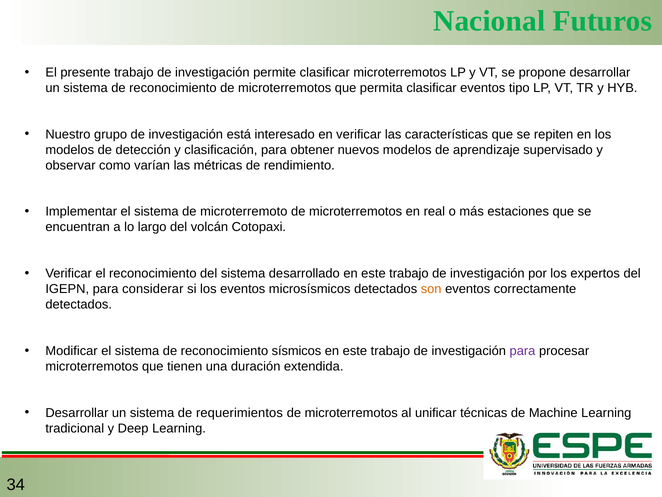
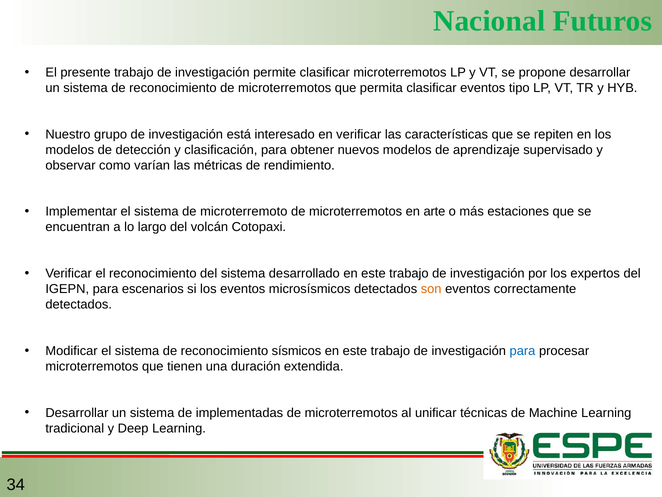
real: real -> arte (434, 212)
considerar: considerar -> escenarios (153, 289)
para colour: purple -> blue (523, 351)
requerimientos: requerimientos -> implementadas (239, 412)
